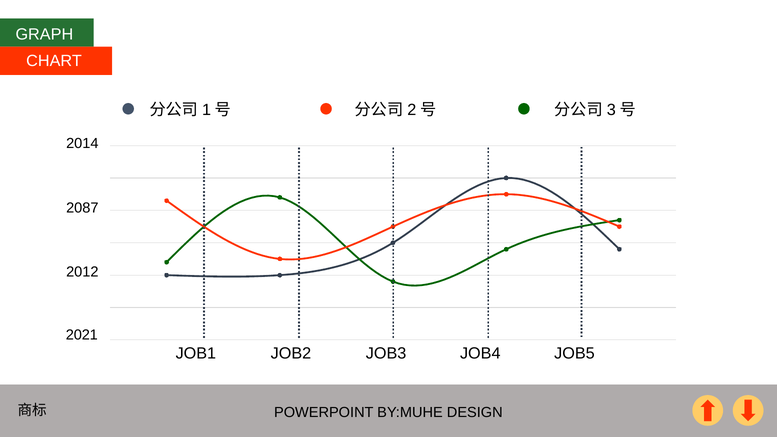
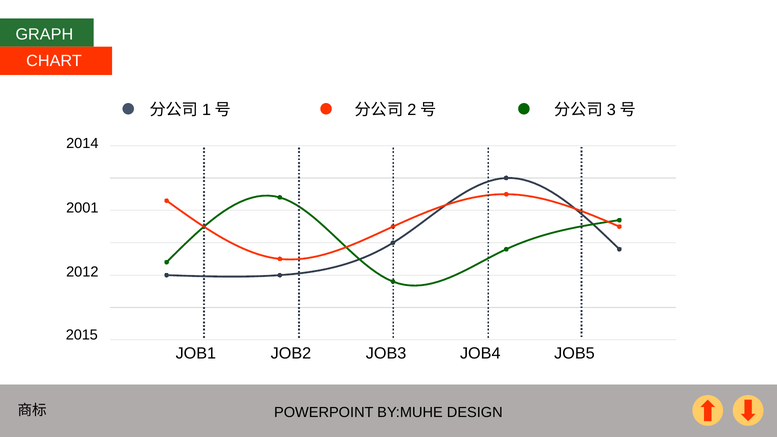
2087: 2087 -> 2001 (82, 208)
2021: 2021 -> 2015 (82, 335)
